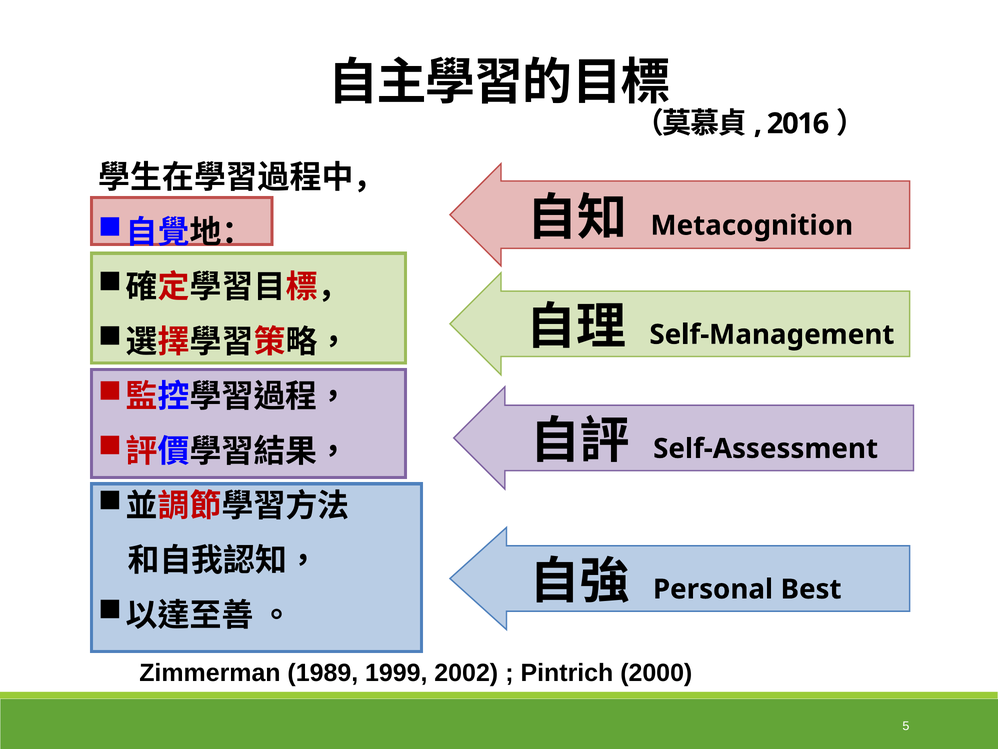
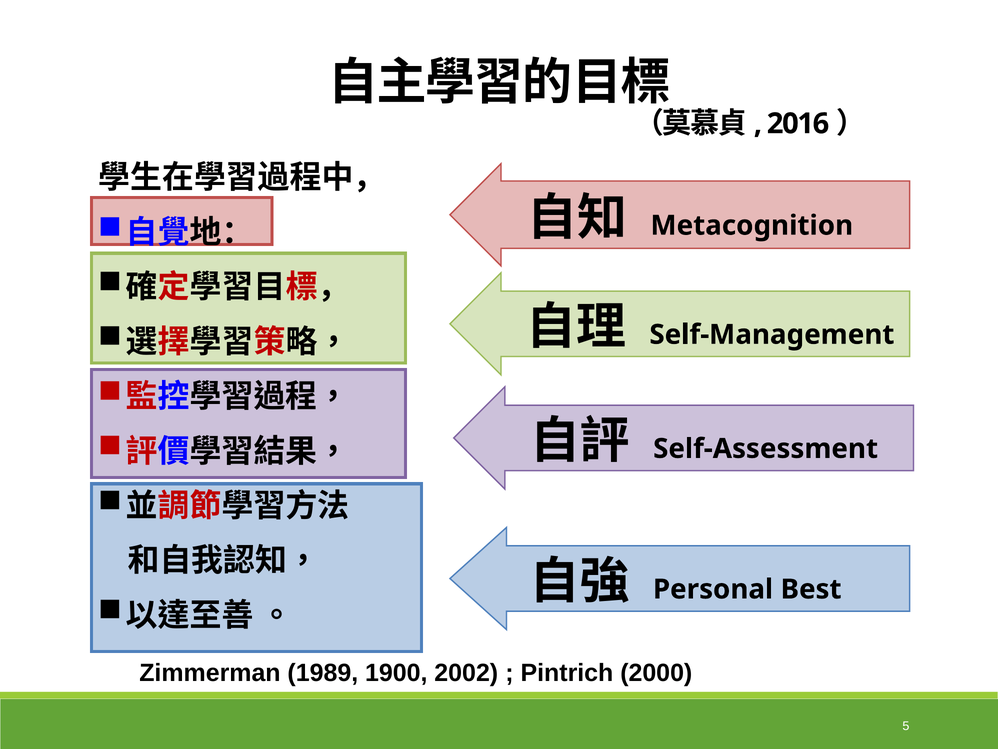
1999: 1999 -> 1900 (396, 673)
